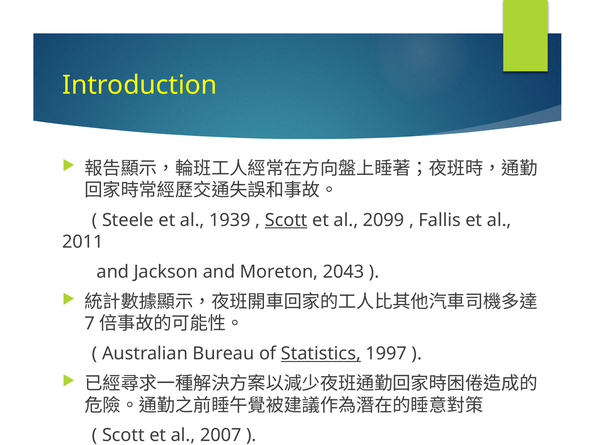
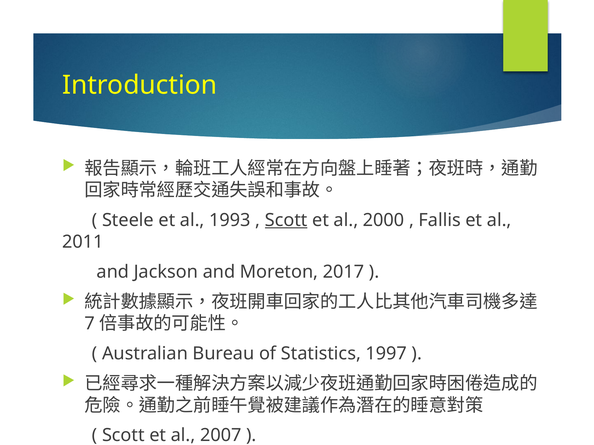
1939: 1939 -> 1993 (230, 220)
2099: 2099 -> 2000 (384, 220)
2043: 2043 -> 2017 (344, 272)
Statistics underline: present -> none (321, 354)
